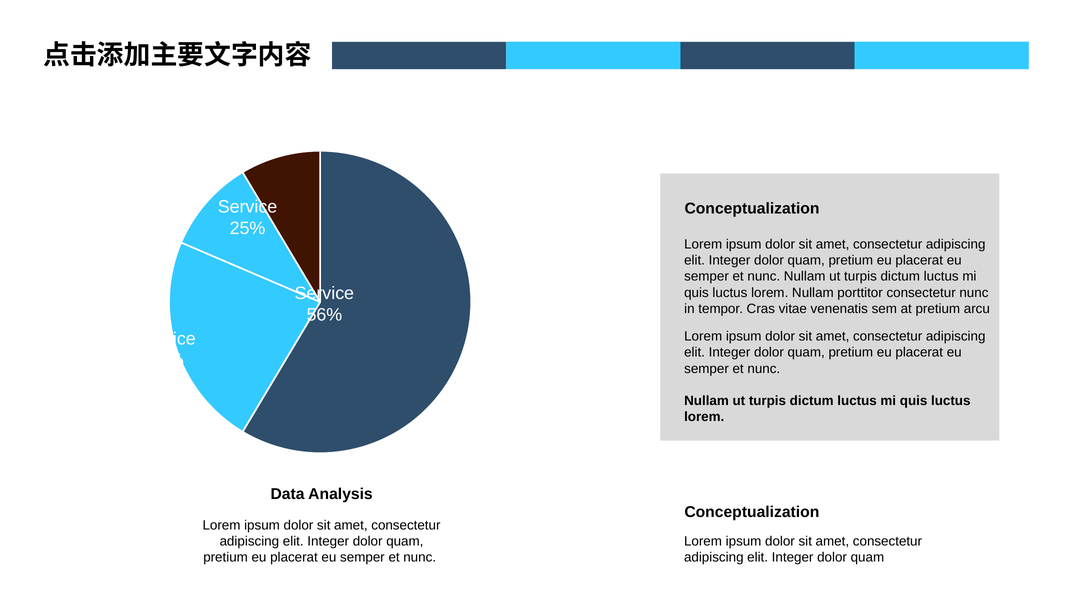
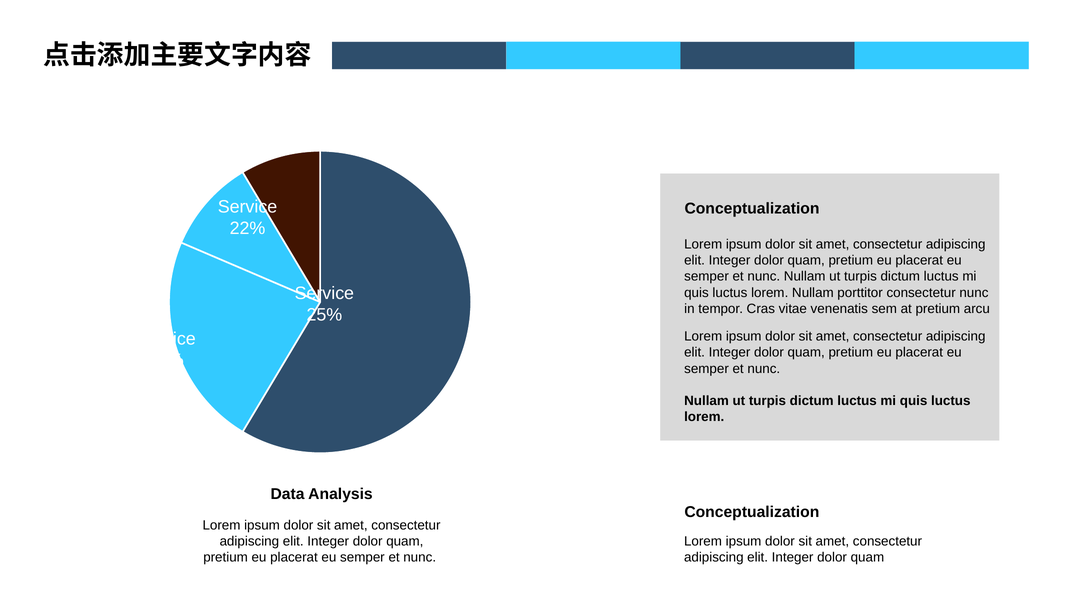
25%: 25% -> 22% (248, 228)
56%: 56% -> 25% (324, 315)
